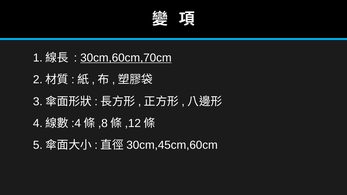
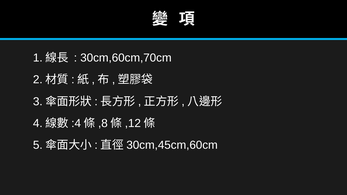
30cm,60cm,70cm underline: present -> none (126, 58)
